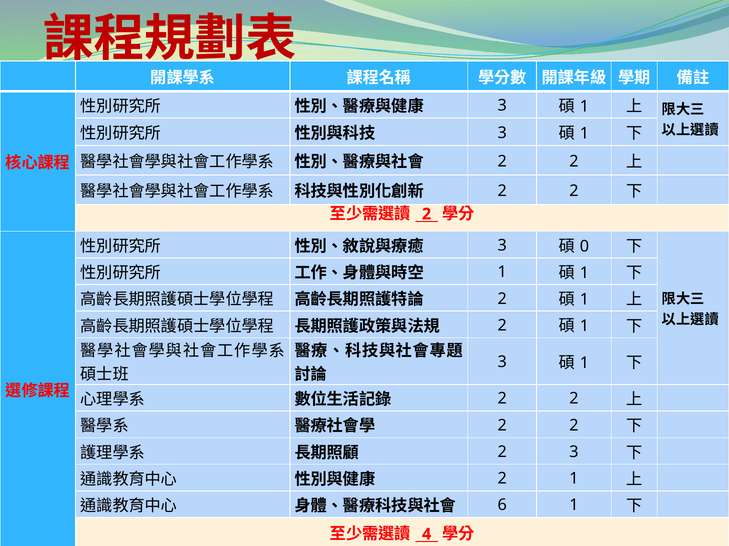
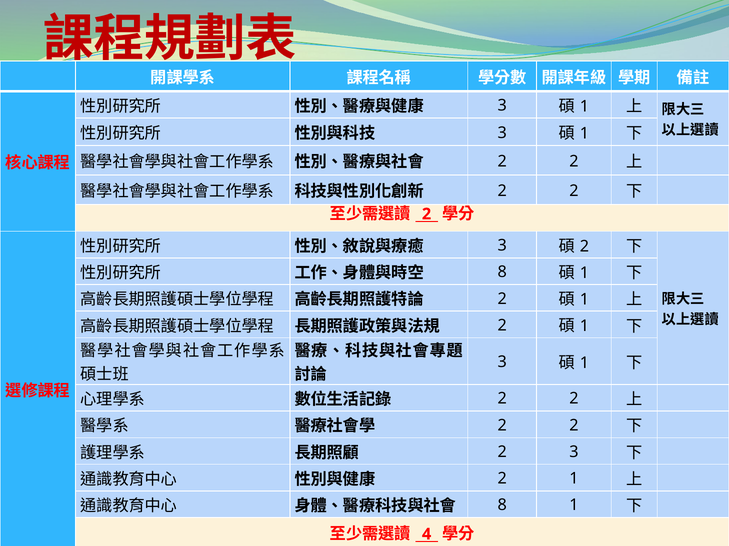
0: 0 -> 2 (584, 247)
1: 1 -> 8 (502, 273)
6: 6 -> 8 (502, 506)
